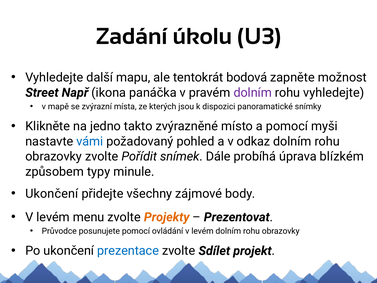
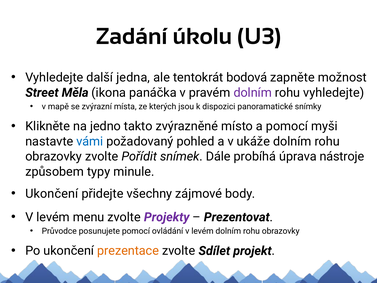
mapu: mapu -> jedna (133, 77)
Např: Např -> Měla (75, 93)
odkaz: odkaz -> ukáže (253, 141)
blízkém: blízkém -> nástroje (342, 156)
Projekty colour: orange -> purple (167, 217)
prezentace colour: blue -> orange (128, 251)
